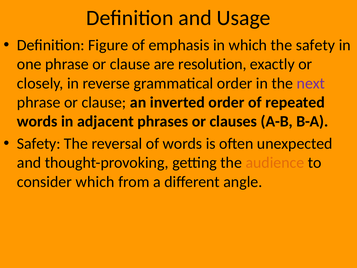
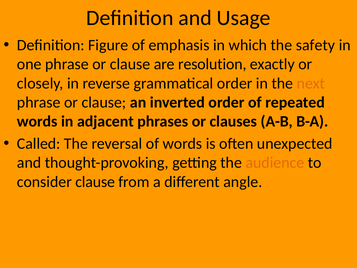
next colour: purple -> orange (311, 83)
Safety: Safety -> Called (39, 144)
consider which: which -> clause (95, 182)
